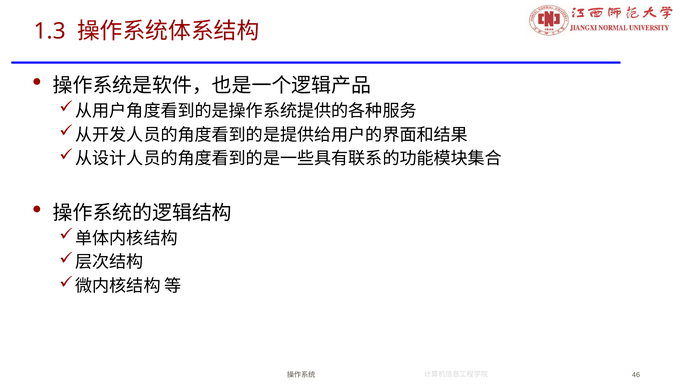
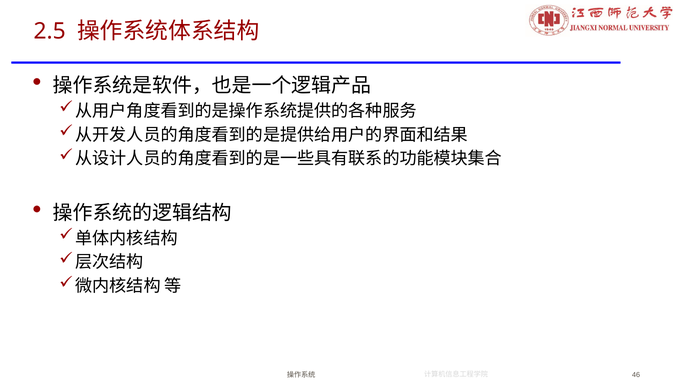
1.3: 1.3 -> 2.5 (50, 31)
